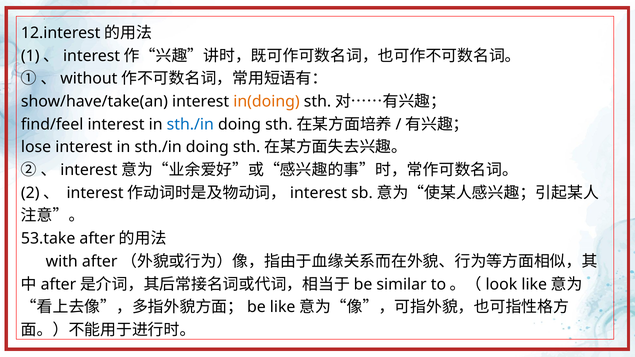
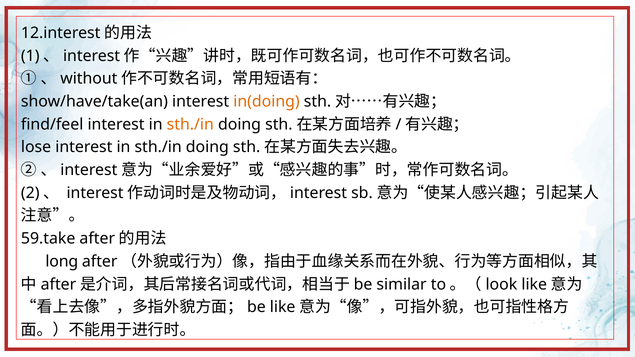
sth./in colour: blue -> orange (190, 124)
53.take: 53.take -> 59.take (48, 239)
with: with -> long (62, 262)
